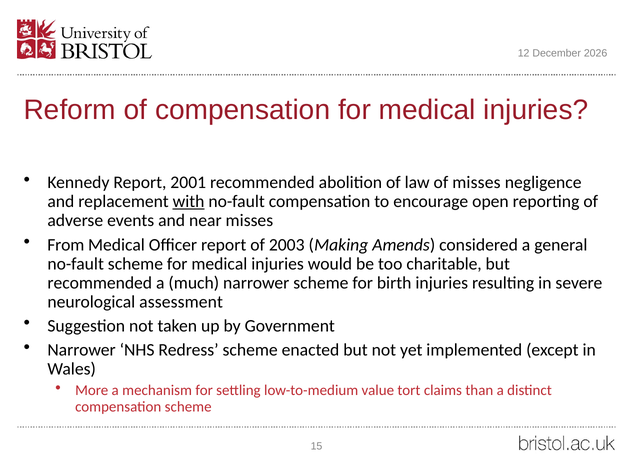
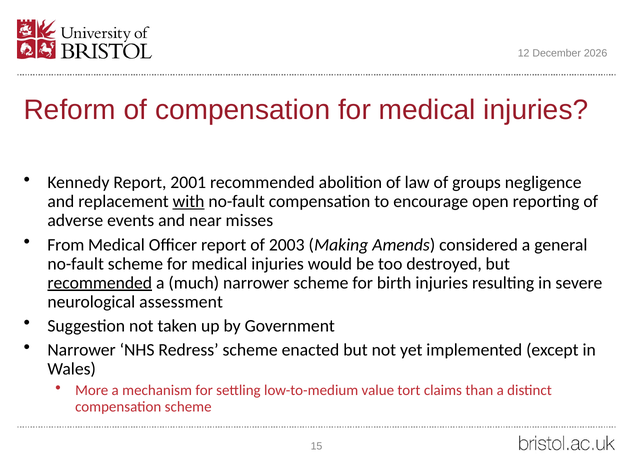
of misses: misses -> groups (477, 183)
charitable: charitable -> destroyed (444, 264)
recommended underline: none -> present (100, 283)
